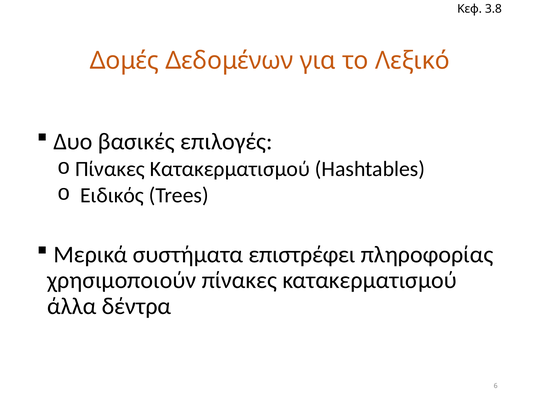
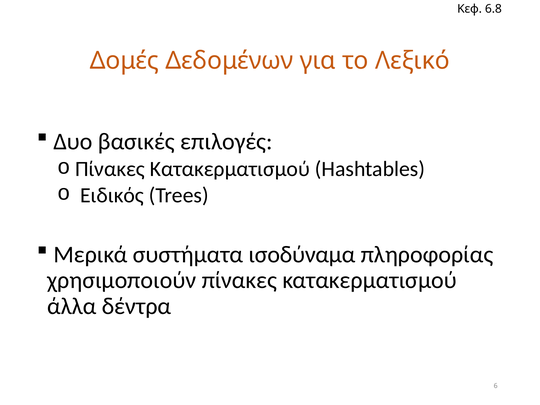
3.8: 3.8 -> 6.8 (493, 9)
επιστρέφει: επιστρέφει -> ισοδύναμα (302, 254)
